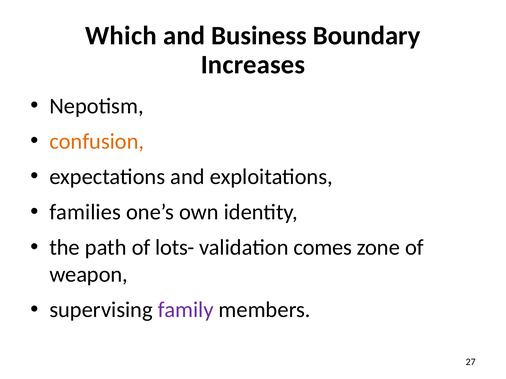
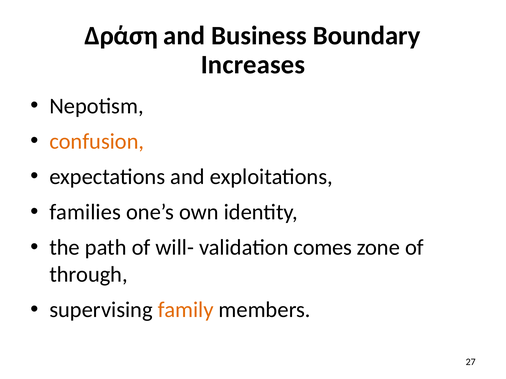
Which: Which -> Δράση (121, 36)
lots-: lots- -> will- (175, 248)
weapon: weapon -> through (89, 275)
family colour: purple -> orange (186, 310)
